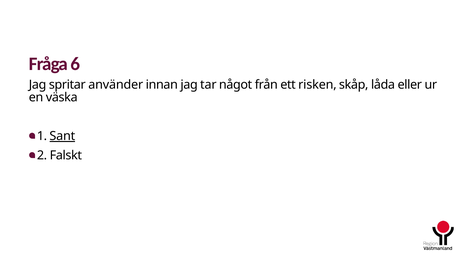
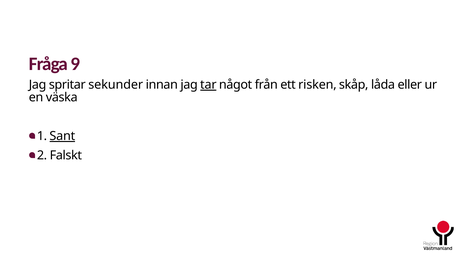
6: 6 -> 9 (75, 64)
använder: använder -> sekunder (116, 85)
tar underline: none -> present (208, 85)
